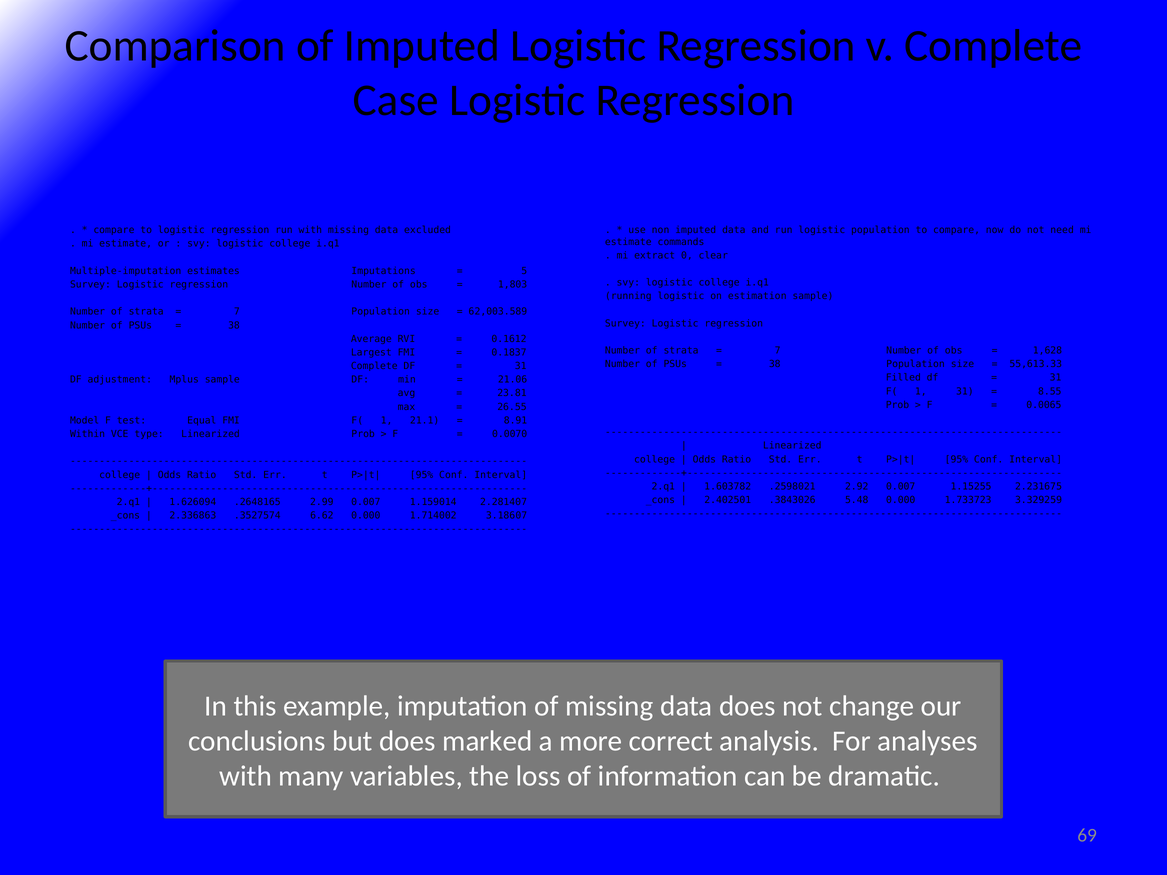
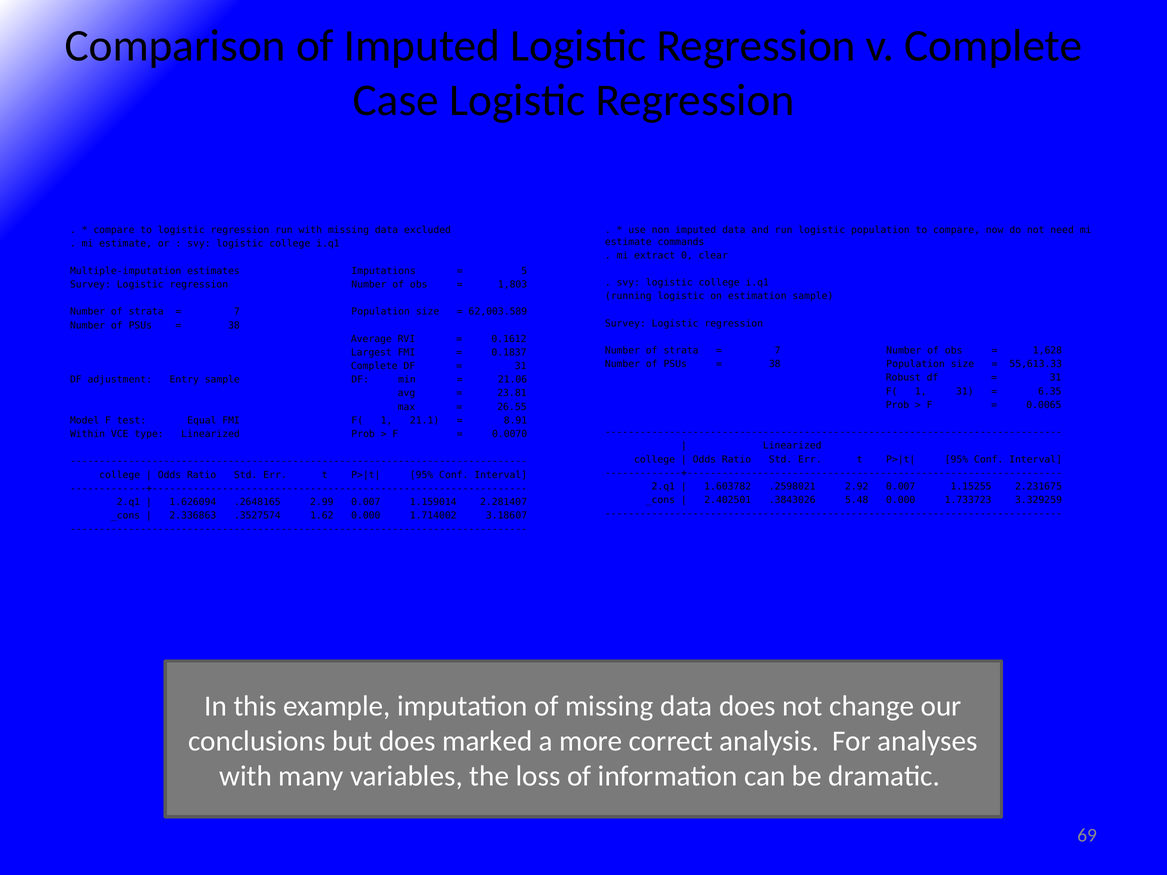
Filled: Filled -> Robust (903, 378)
Mplus: Mplus -> Entry (184, 380)
8.55: 8.55 -> 6.35 (1050, 391)
6.62: 6.62 -> 1.62 (322, 516)
